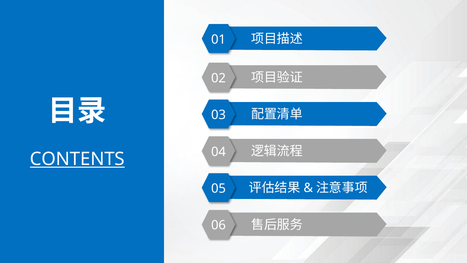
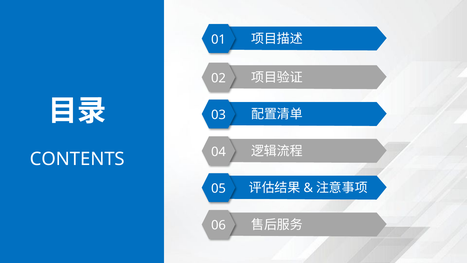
CONTENTS underline: present -> none (77, 159)
